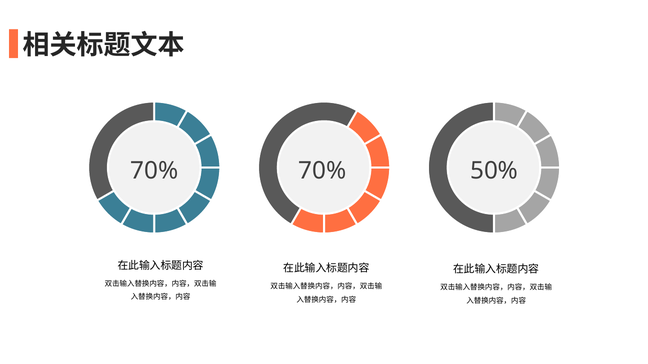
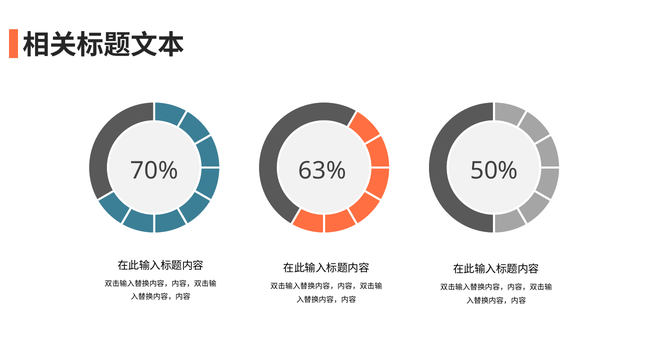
70% 70%: 70% -> 63% (322, 171)
